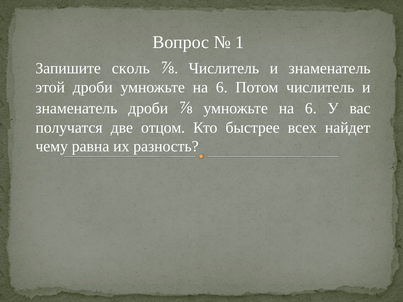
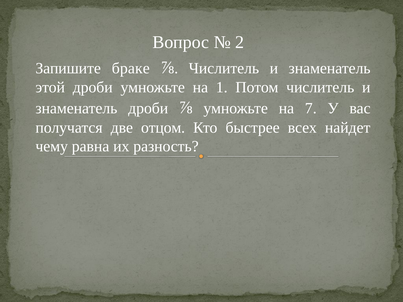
1: 1 -> 2 (240, 42)
сколь: сколь -> браке (131, 68)
дроби умножьте на 6: 6 -> 1 (222, 87)
⅞ умножьте на 6: 6 -> 7 (311, 109)
